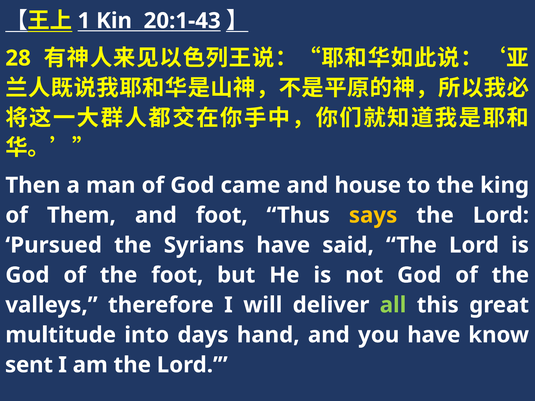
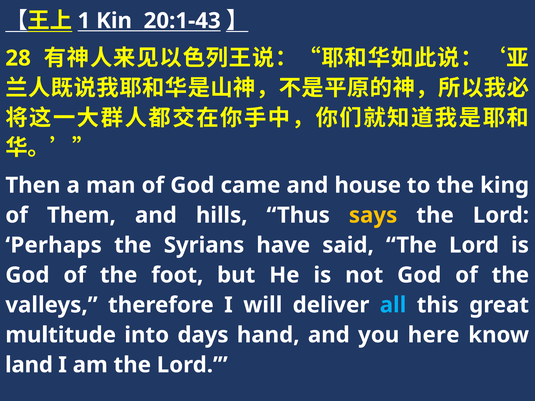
and foot: foot -> hills (222, 215)
Pursued: Pursued -> Perhaps (54, 245)
all colour: light green -> light blue (393, 305)
you have: have -> here (434, 335)
sent: sent -> land (29, 365)
